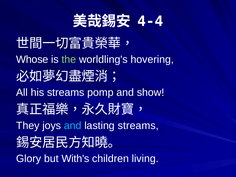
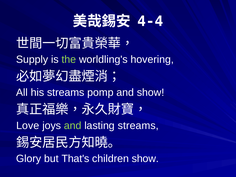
Whose: Whose -> Supply (32, 59)
They: They -> Love (28, 126)
and colour: light blue -> light green (73, 126)
With's: With's -> That's (75, 159)
children living: living -> show (145, 159)
